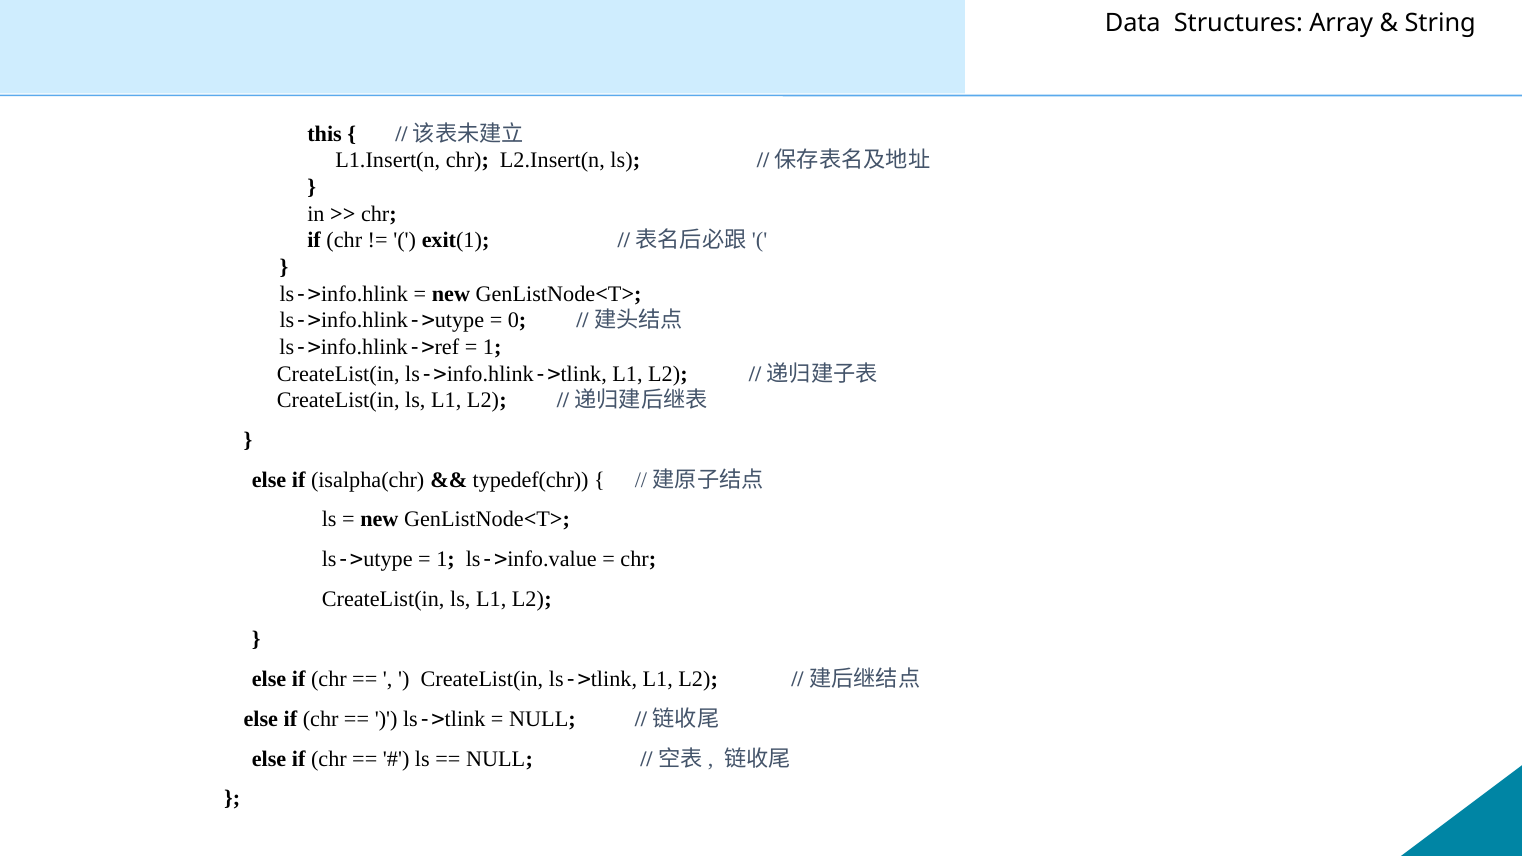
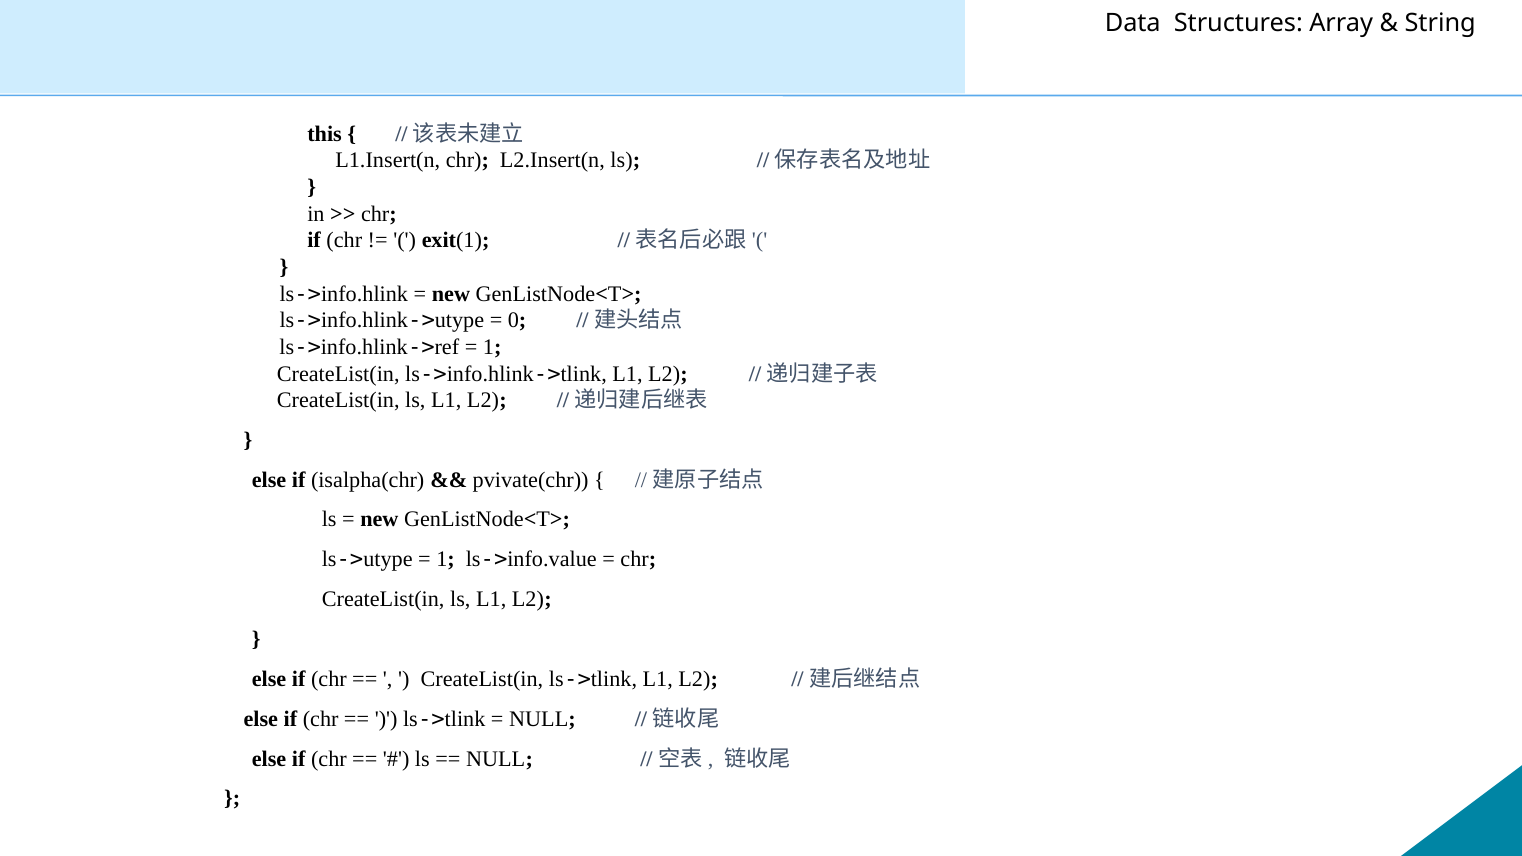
typedef(chr: typedef(chr -> pvivate(chr (531, 480)
